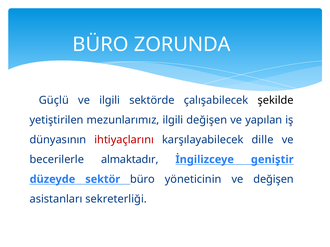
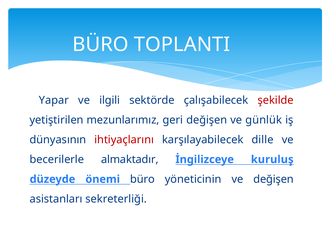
ZORUNDA: ZORUNDA -> TOPLANTI (182, 45)
Güçlü: Güçlü -> Yapar (54, 100)
şekilde colour: black -> red (276, 100)
mezunlarımız ilgili: ilgili -> geri (173, 120)
yapılan: yapılan -> günlük (264, 120)
geniştir: geniştir -> kuruluş (272, 160)
sektör: sektör -> önemi (103, 180)
